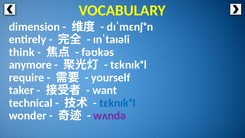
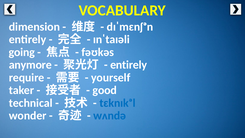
think: think -> going (22, 52)
tɛknɪkᵊl: tɛknɪkᵊl -> entirely (129, 65)
want: want -> good (105, 90)
wʌndə colour: purple -> blue (110, 116)
